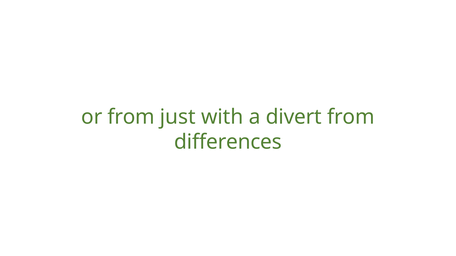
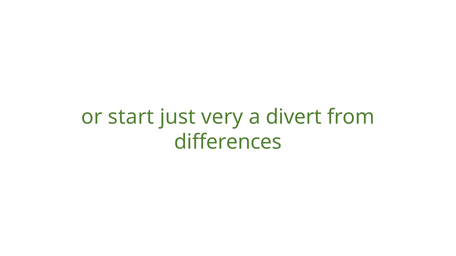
or from: from -> start (131, 117)
with: with -> very (222, 117)
